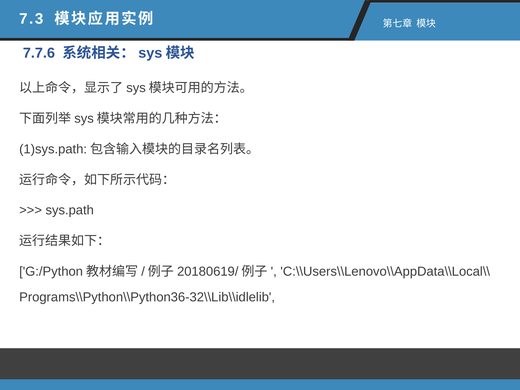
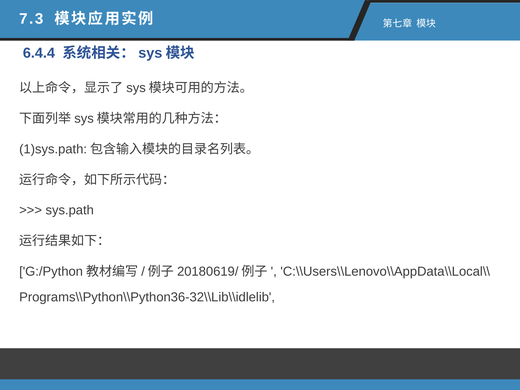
7.7.6: 7.7.6 -> 6.4.4 (39, 53)
